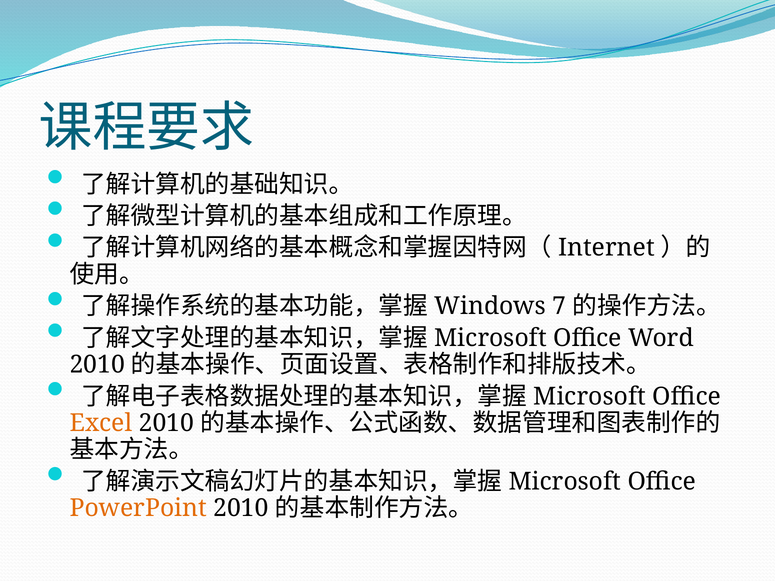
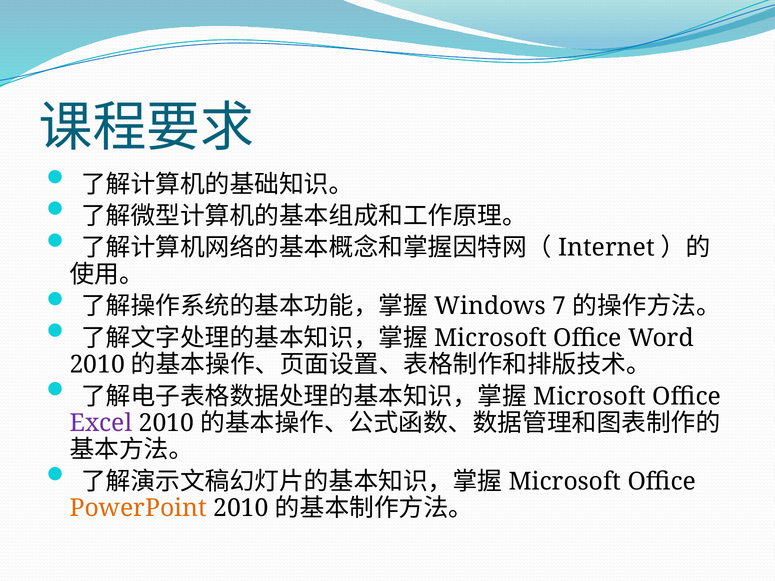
Excel colour: orange -> purple (101, 423)
